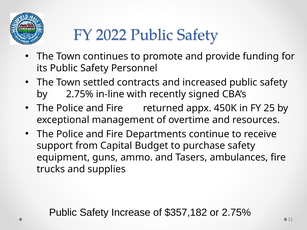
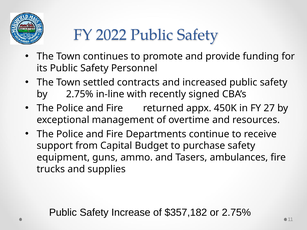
25: 25 -> 27 (269, 108)
